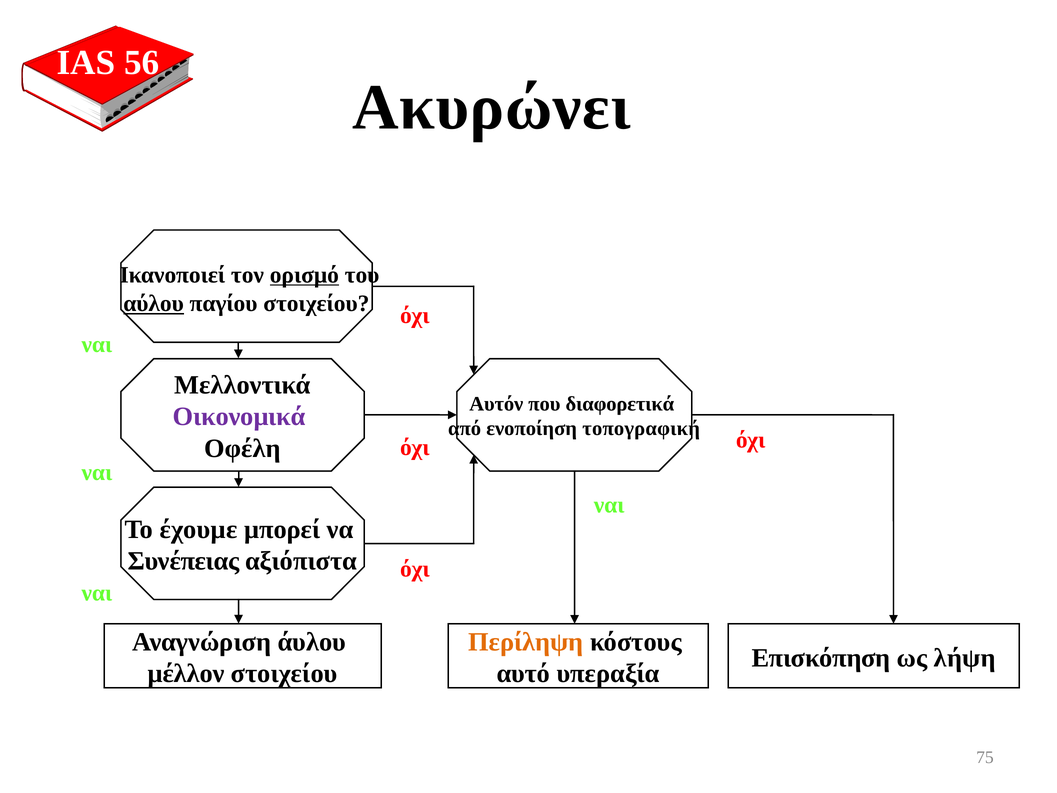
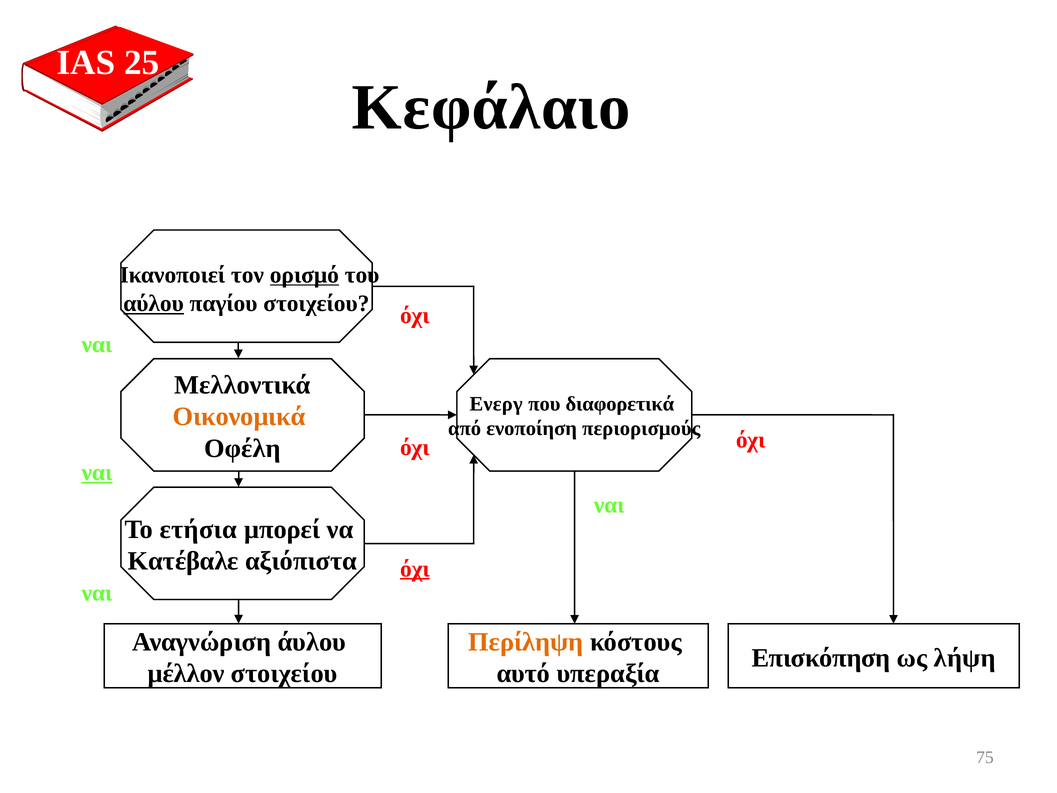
56: 56 -> 25 (142, 63)
Ακυρώνει: Ακυρώνει -> Κεφάλαιο (491, 108)
Αυτόν: Αυτόν -> Ενεργ (496, 404)
Οικονομικά colour: purple -> orange (239, 417)
τοπογραφική: τοπογραφική -> περιορισμούς (641, 429)
ναι underline: none -> present (97, 472)
έχουμε: έχουμε -> ετήσια (198, 529)
Συνέπειας: Συνέπειας -> Κατέβαλε (183, 561)
όχι underline: none -> present (415, 569)
